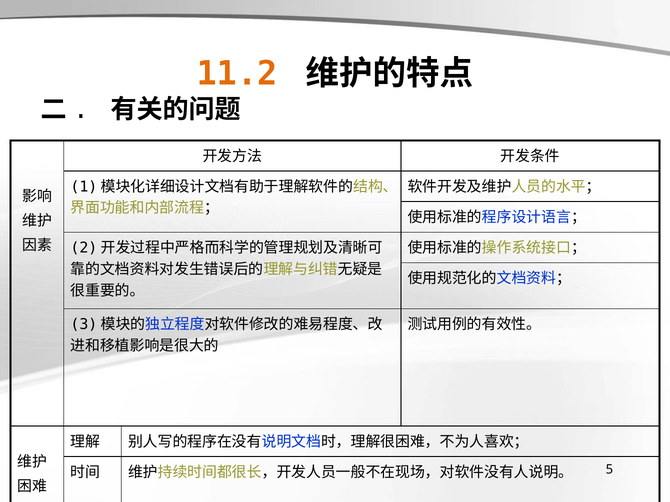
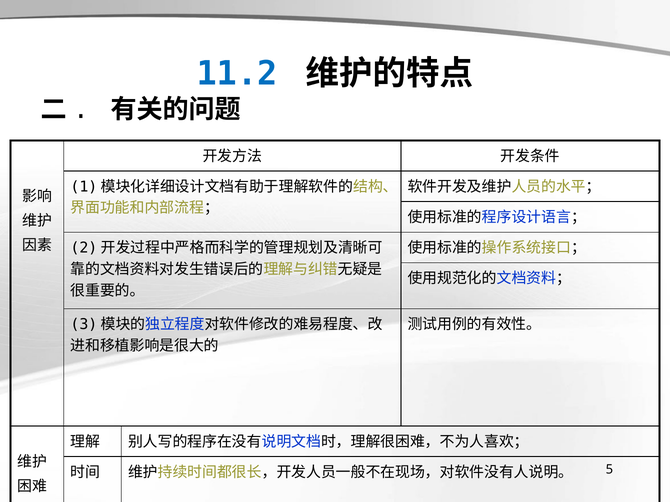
11.2 colour: orange -> blue (237, 74)
